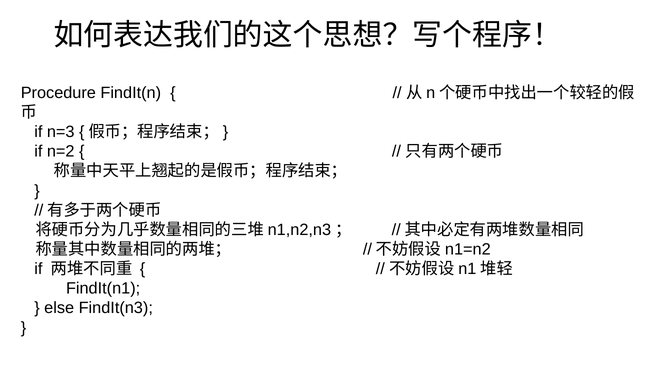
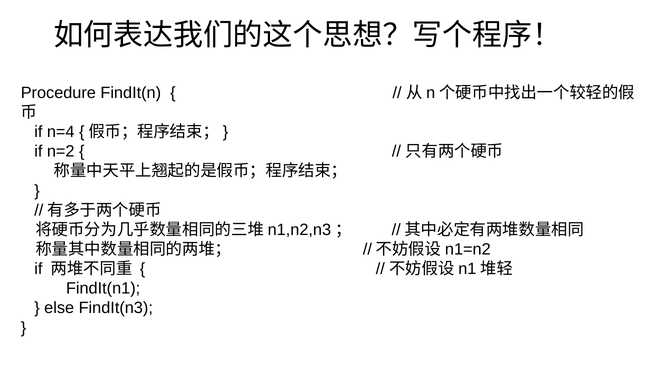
n=3: n=3 -> n=4 (61, 132)
